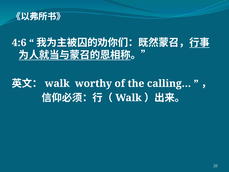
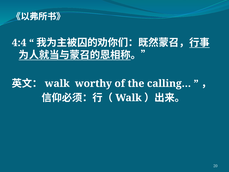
4:6: 4:6 -> 4:4 (19, 43)
